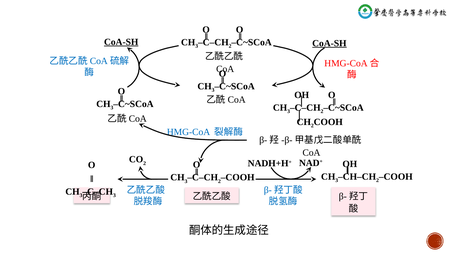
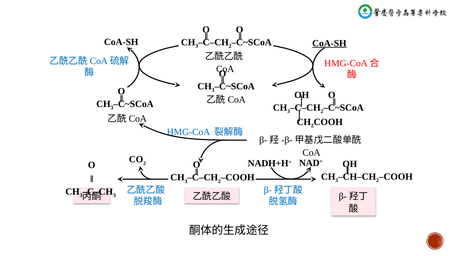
CoA-SH underline: present -> none (121, 42)
